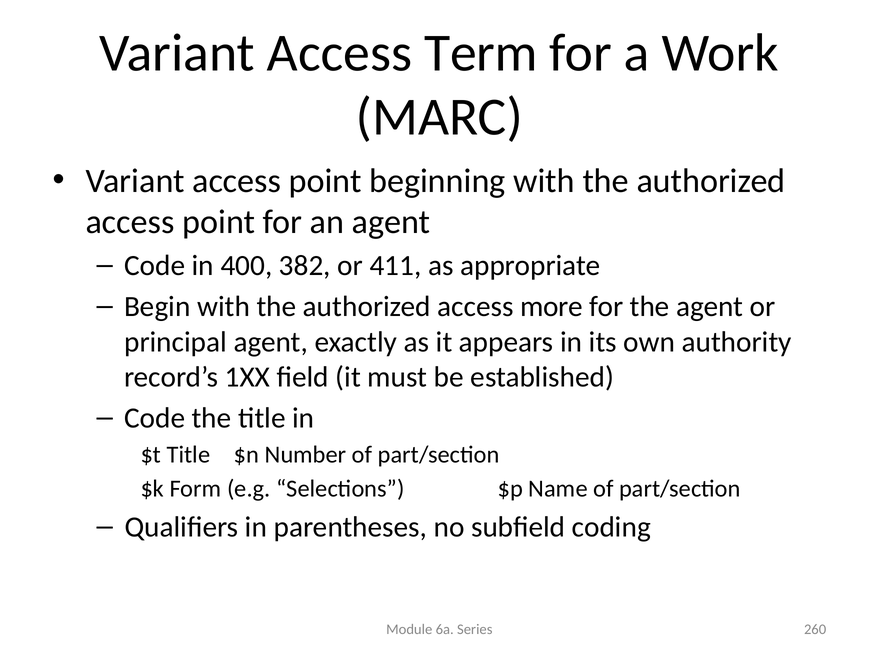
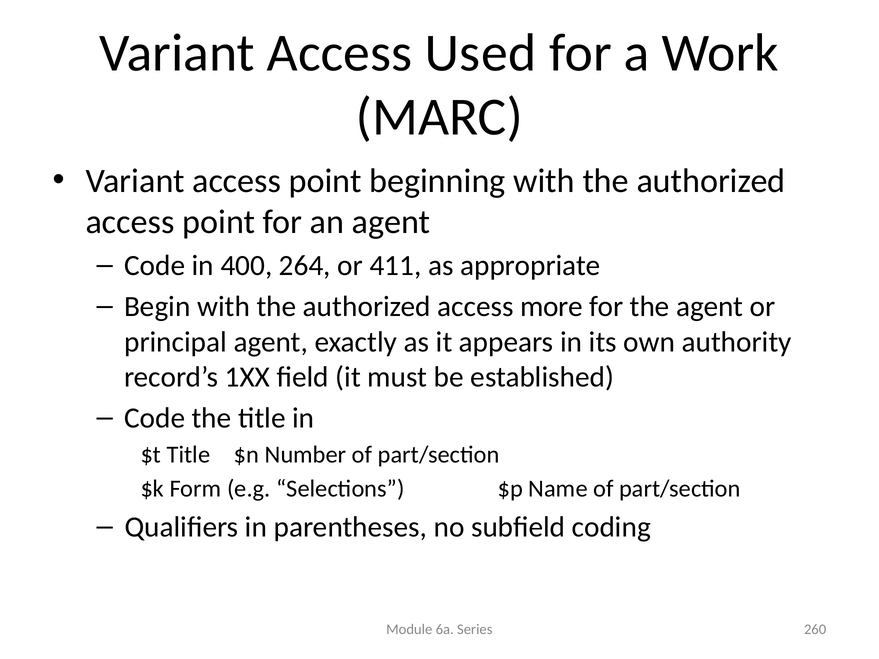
Term: Term -> Used (480, 53)
382: 382 -> 264 (305, 266)
